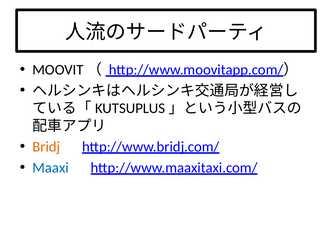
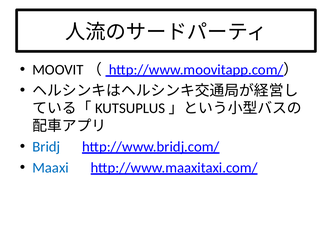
Bridj colour: orange -> blue (46, 147)
